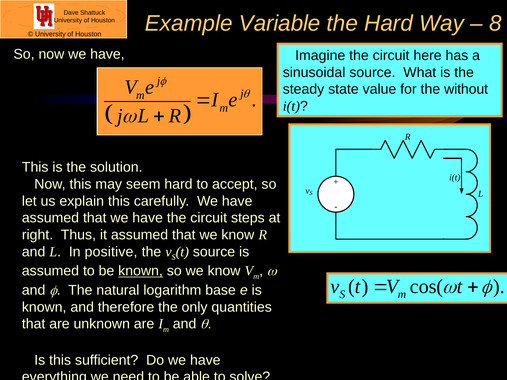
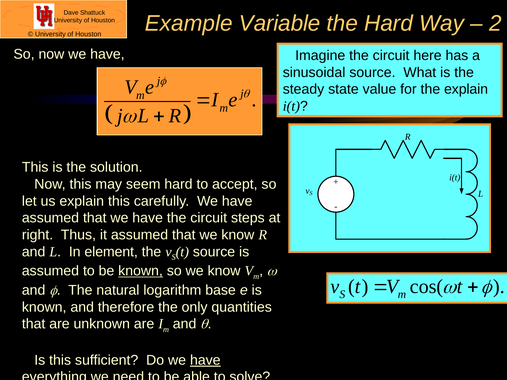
8: 8 -> 2 (495, 24)
the without: without -> explain (466, 89)
positive: positive -> element (111, 252)
have underline: none -> present (205, 360)
